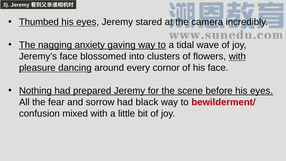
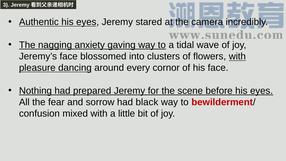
Thumbed: Thumbed -> Authentic (39, 22)
